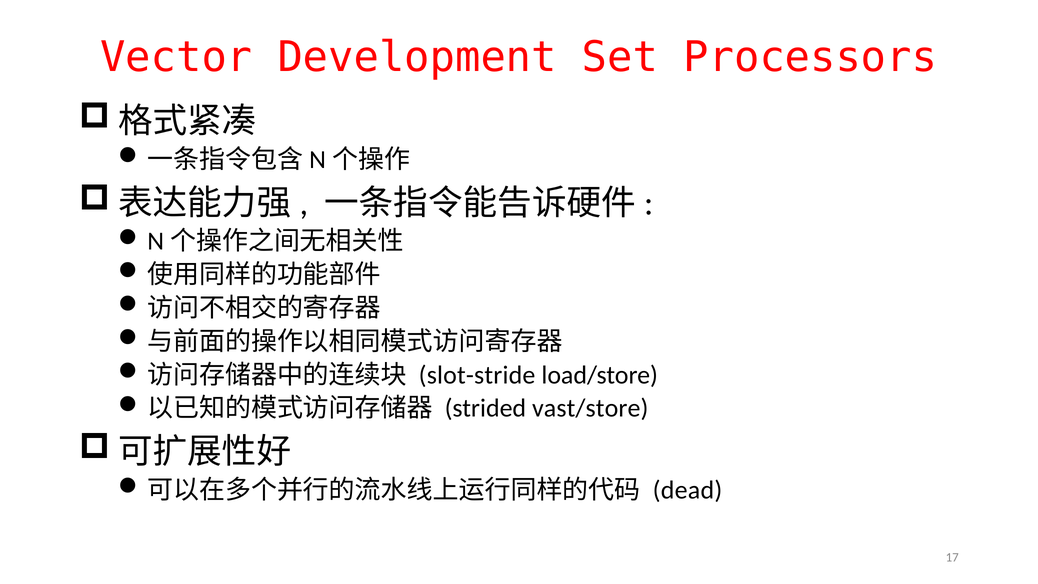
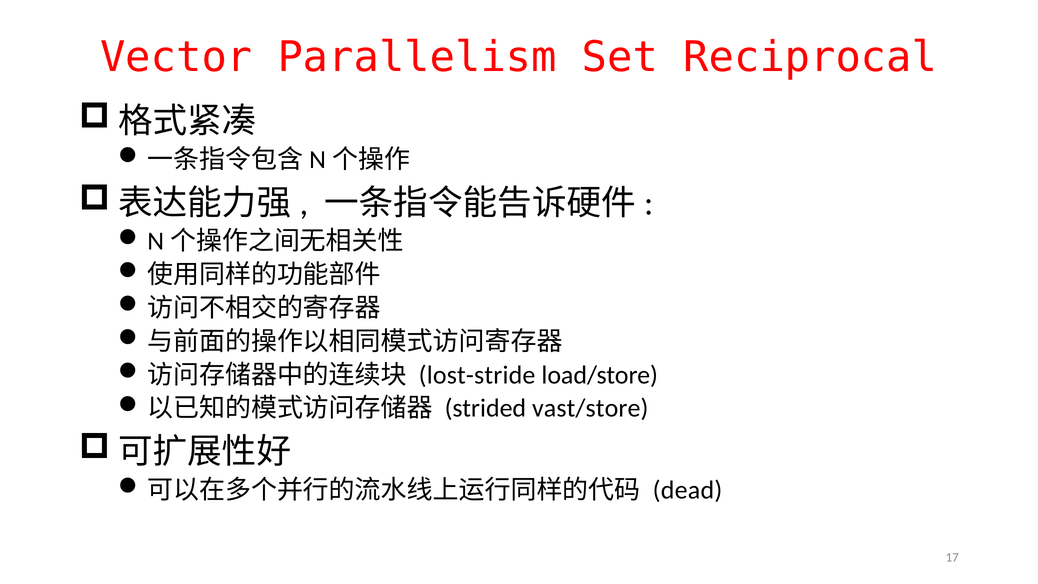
Development: Development -> Parallelism (417, 57)
Processors: Processors -> Reciprocal (810, 57)
slot-stride: slot-stride -> lost-stride (477, 375)
